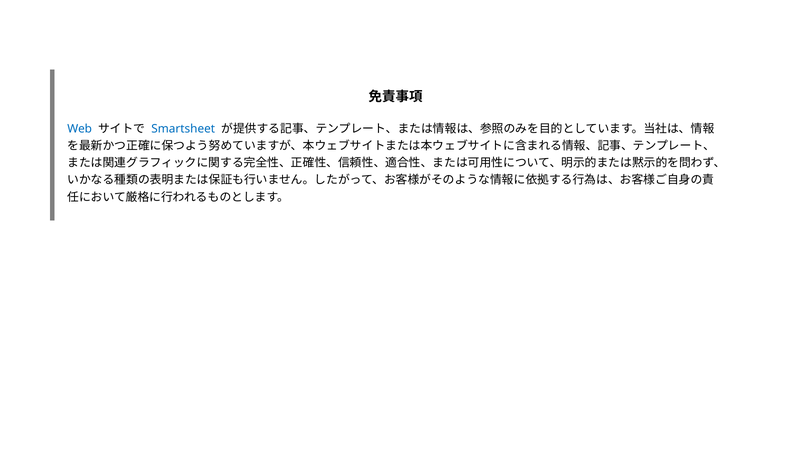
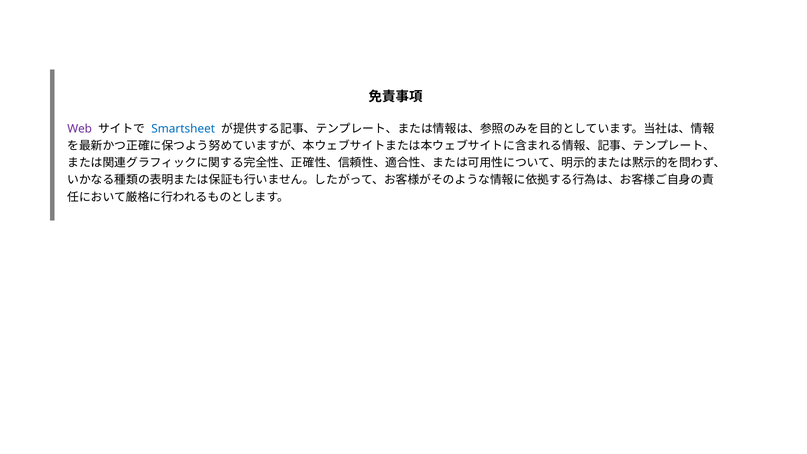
Web colour: blue -> purple (80, 129)
